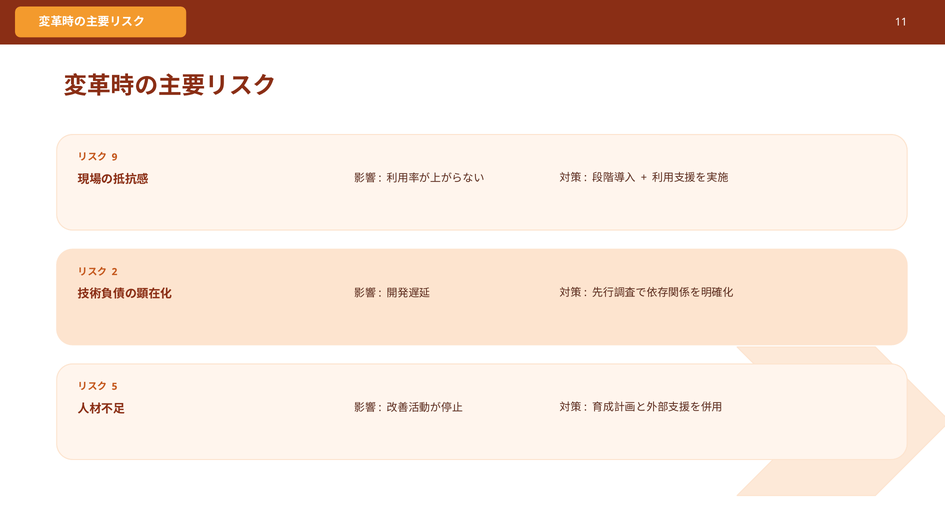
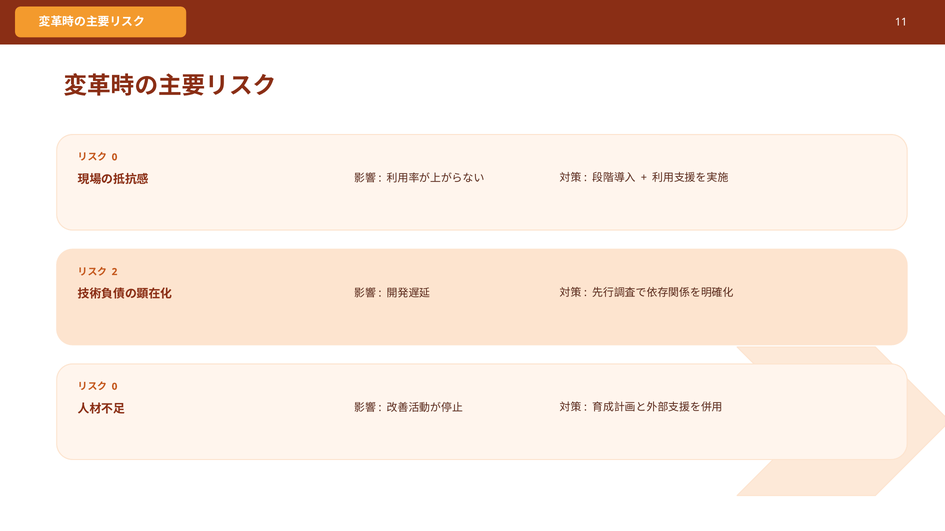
9: 9 -> 0 (115, 157)
5: 5 -> 0 (115, 387)
